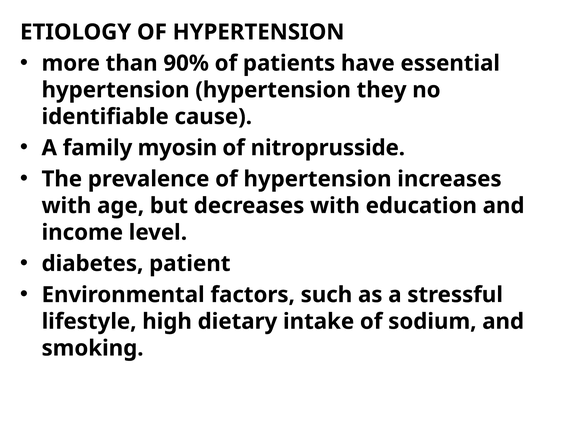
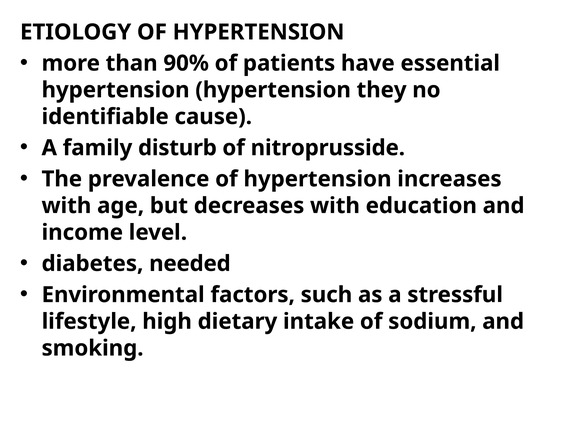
myosin: myosin -> disturb (177, 148)
patient: patient -> needed (190, 263)
